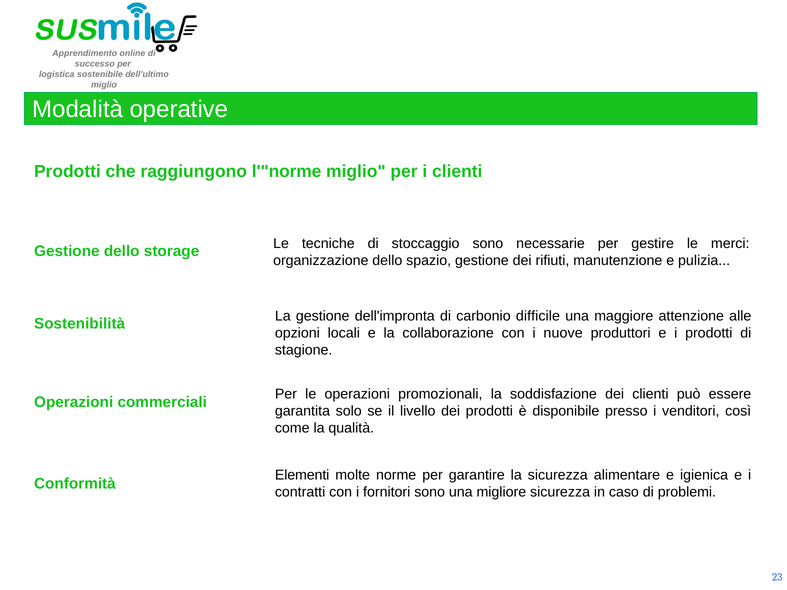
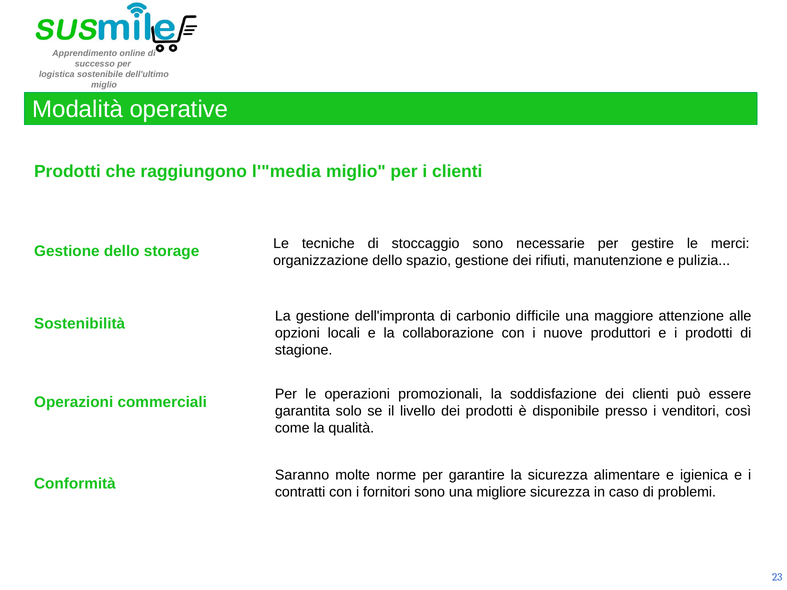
l'"norme: l'"norme -> l'"media (286, 172)
Elementi: Elementi -> Saranno (302, 475)
